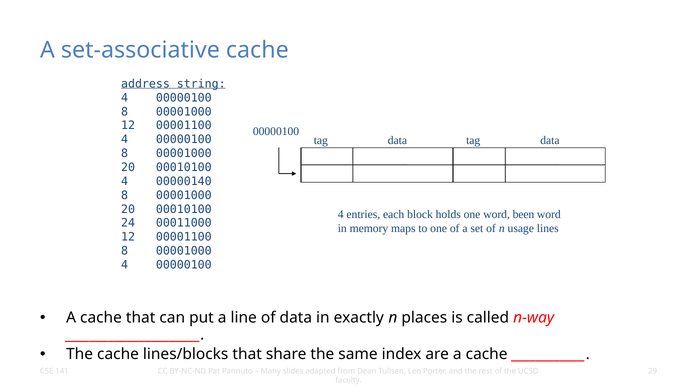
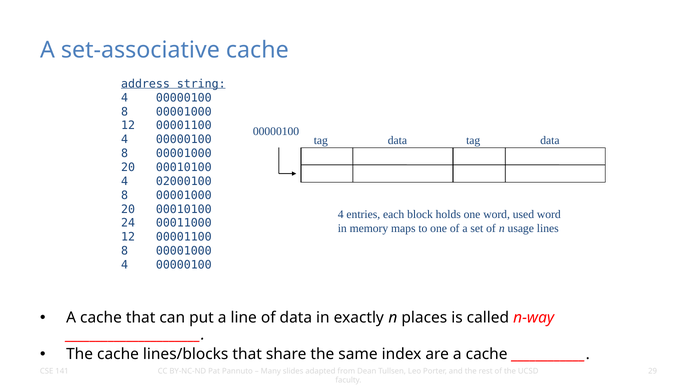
00000140: 00000140 -> 02000100 (184, 181)
been: been -> used (523, 214)
